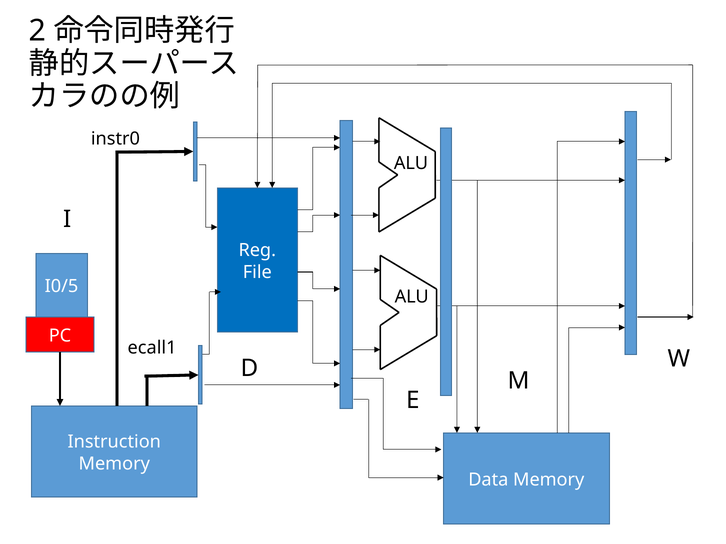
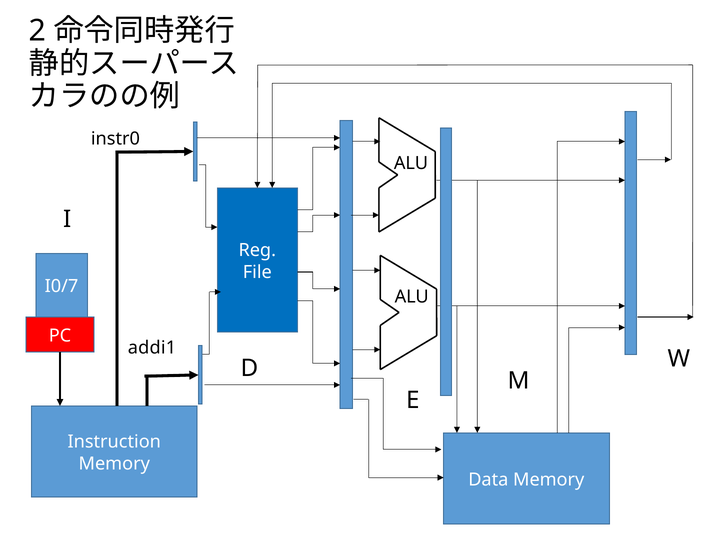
I0/5: I0/5 -> I0/7 (62, 287)
ecall1: ecall1 -> addi1 (152, 348)
